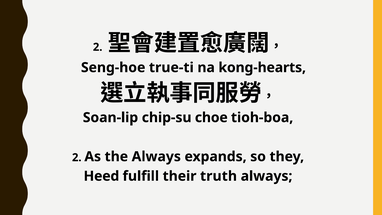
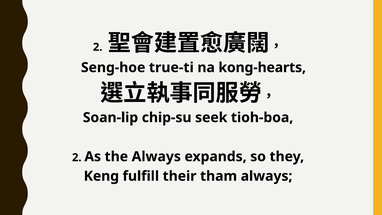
choe: choe -> seek (211, 117)
Heed: Heed -> Keng (101, 176)
truth: truth -> tham (219, 176)
